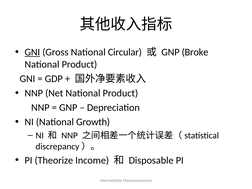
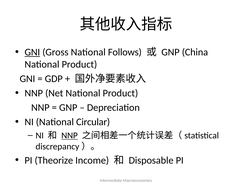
Circular: Circular -> Follows (125, 52)
Broke: Broke -> China (195, 52)
Growth: Growth -> Circular (93, 122)
NNP underline: none -> present (70, 135)
